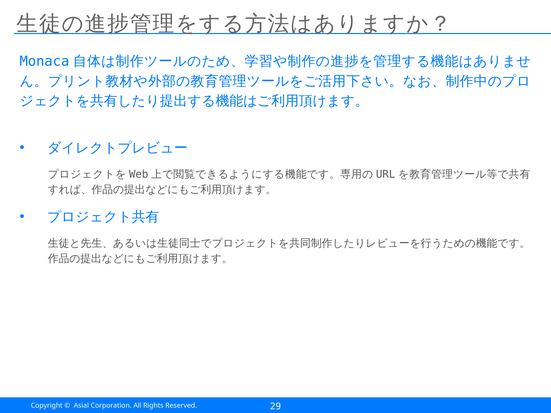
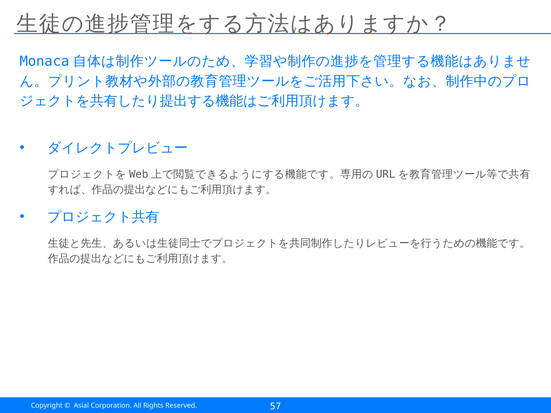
29: 29 -> 57 (276, 407)
